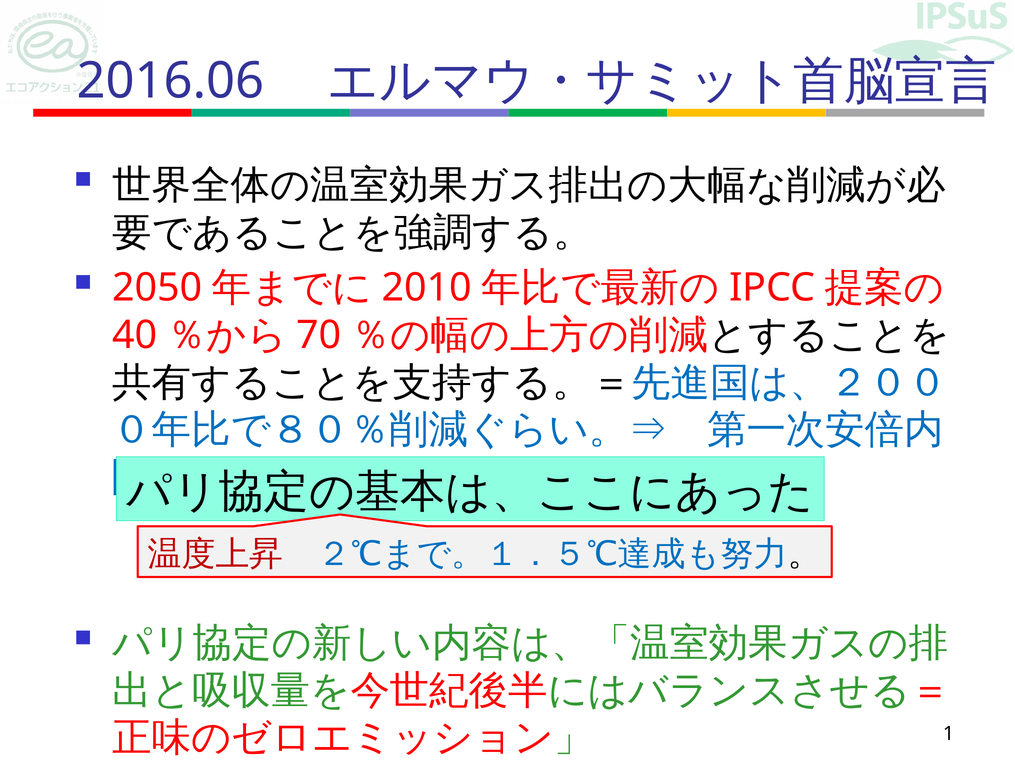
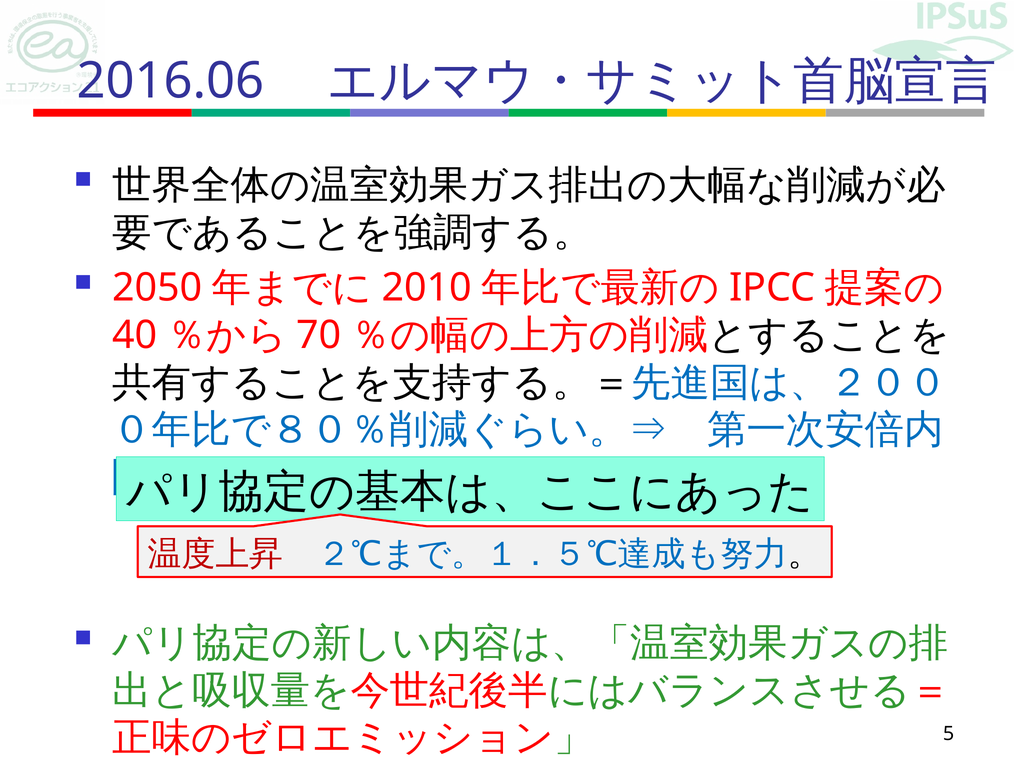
1: 1 -> 5 (949, 734)
